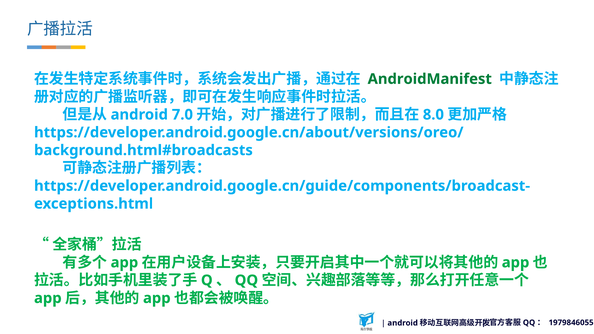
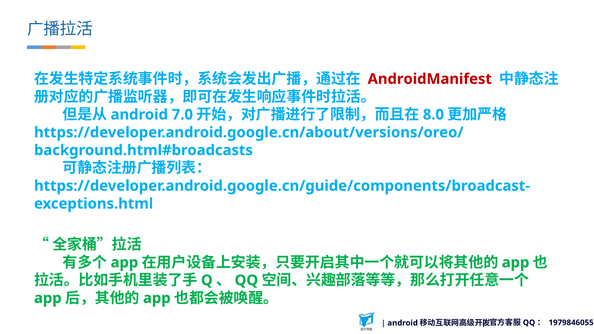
AndroidManifest colour: green -> red (430, 79)
